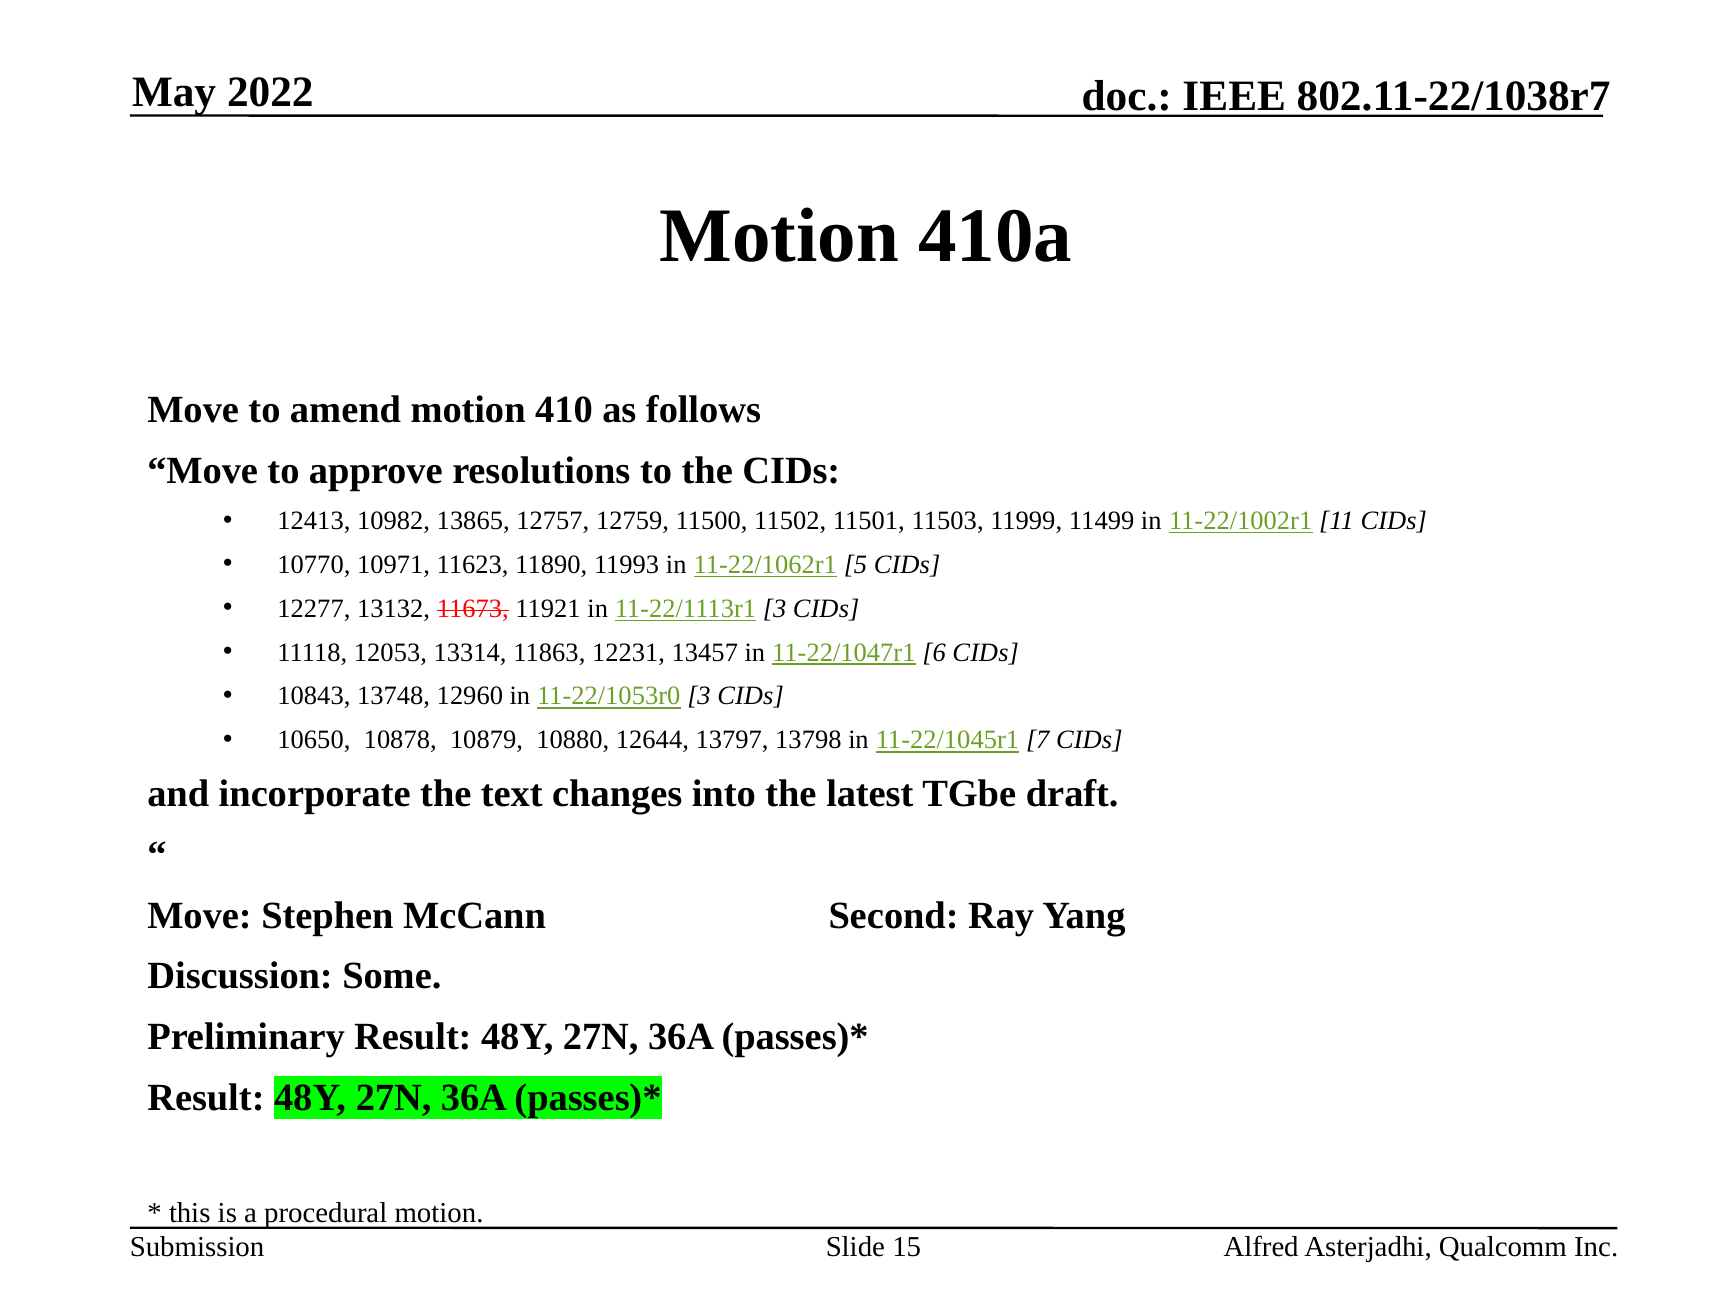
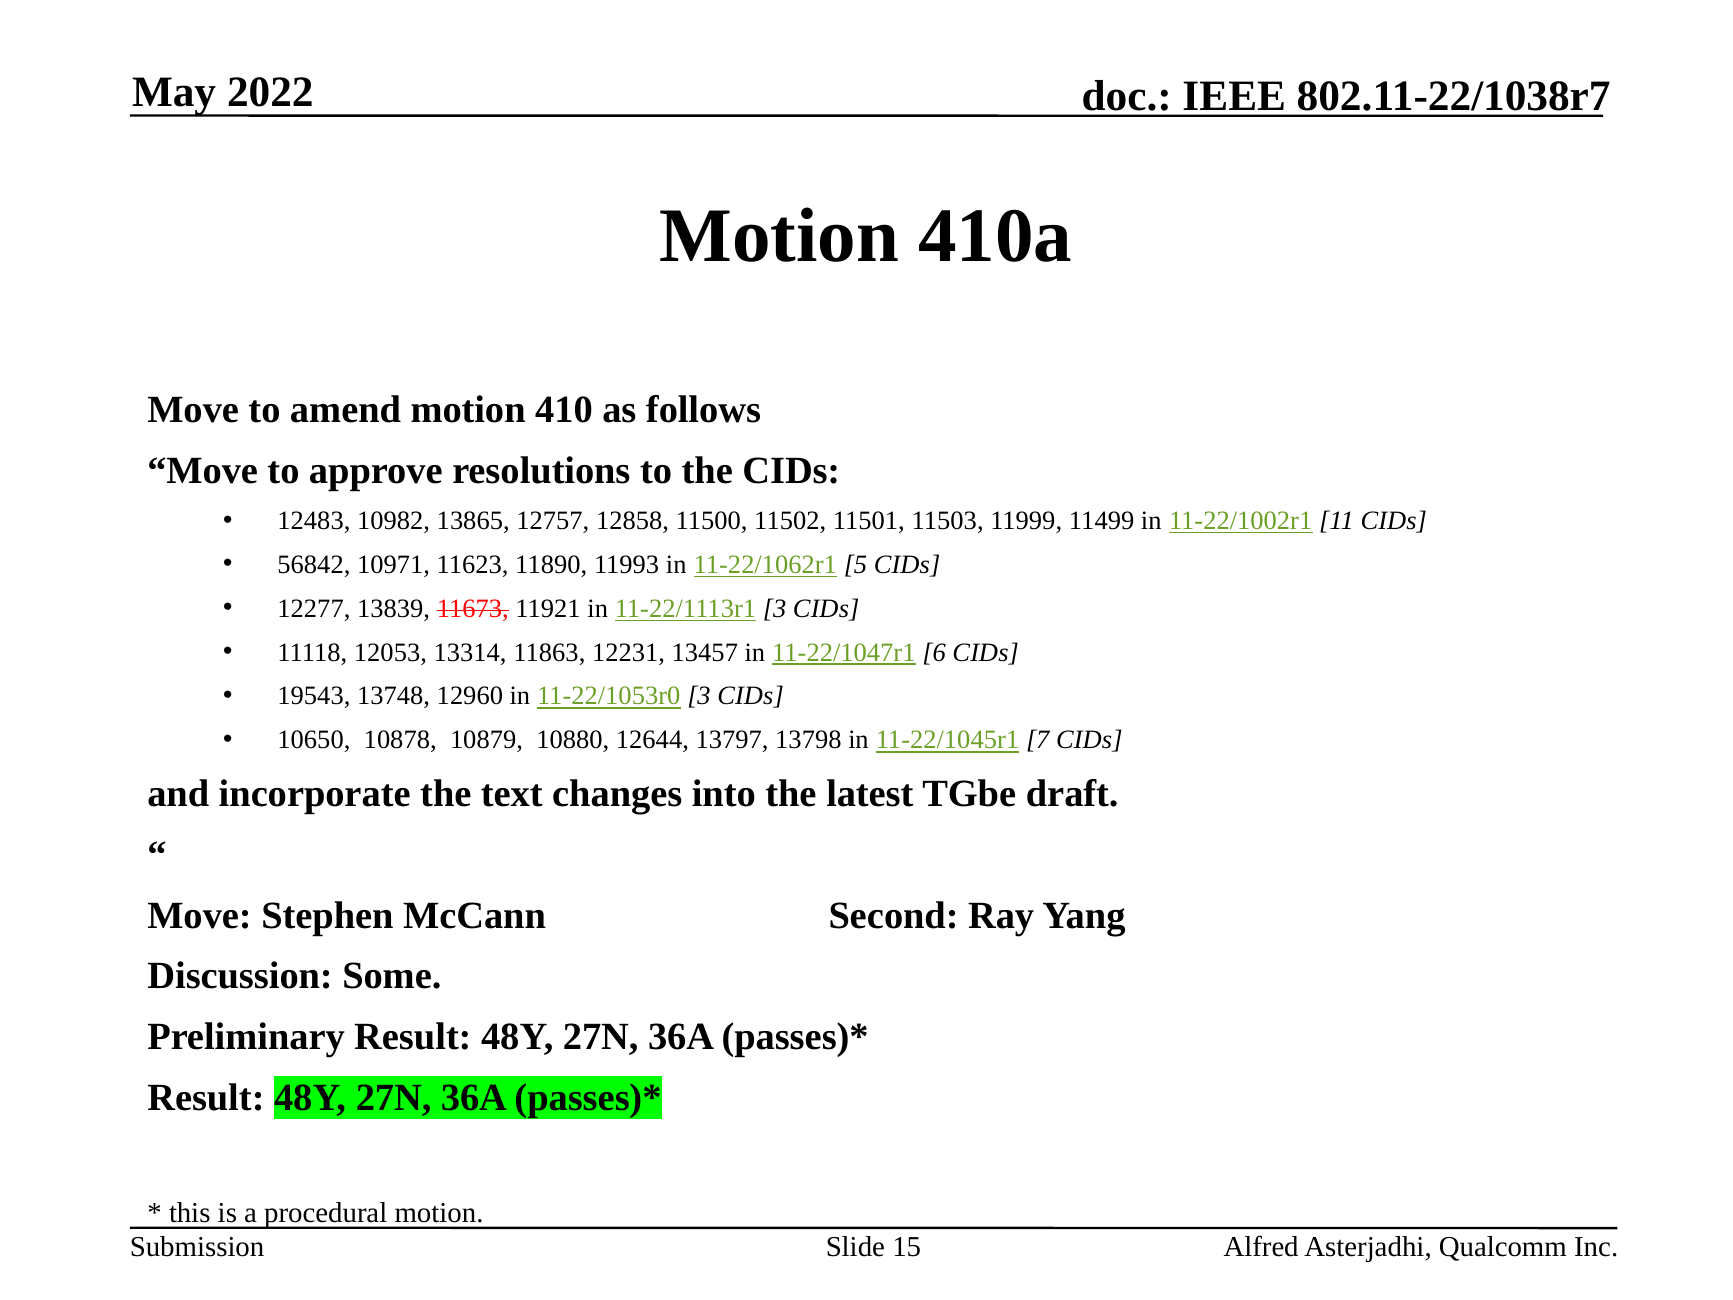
12413: 12413 -> 12483 (314, 521)
12759: 12759 -> 12858 (632, 521)
10770: 10770 -> 56842 (314, 565)
13132: 13132 -> 13839 (394, 608)
10843: 10843 -> 19543 (314, 696)
